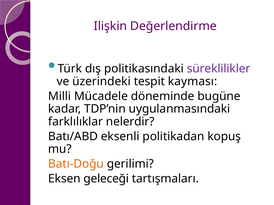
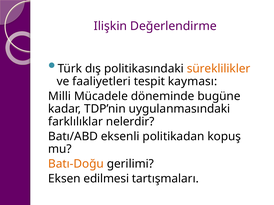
süreklilikler colour: purple -> orange (219, 69)
üzerindeki: üzerindeki -> faaliyetleri (102, 82)
geleceği: geleceği -> edilmesi (106, 179)
